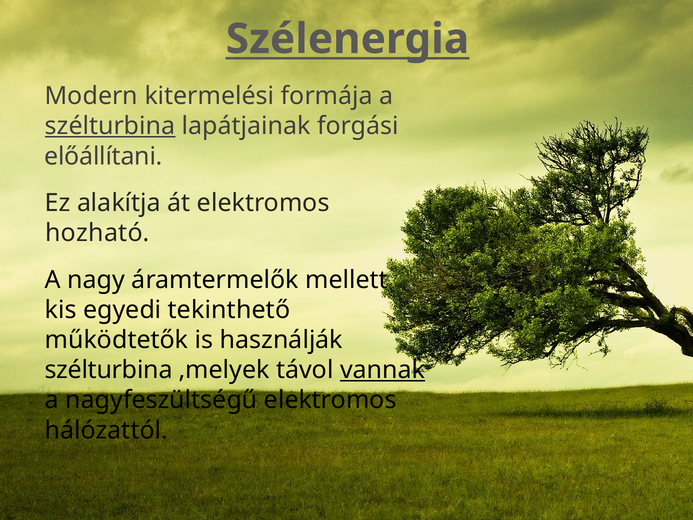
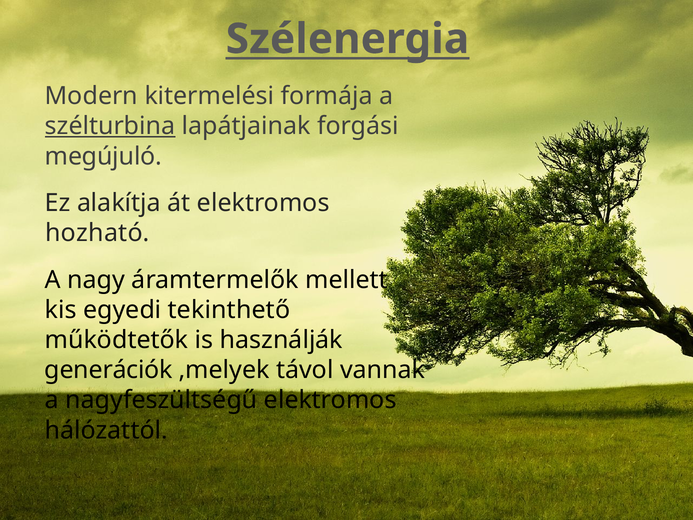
előállítani: előállítani -> megújuló (103, 156)
szélturbina: szélturbina -> generációk (109, 370)
vannak underline: present -> none (383, 370)
